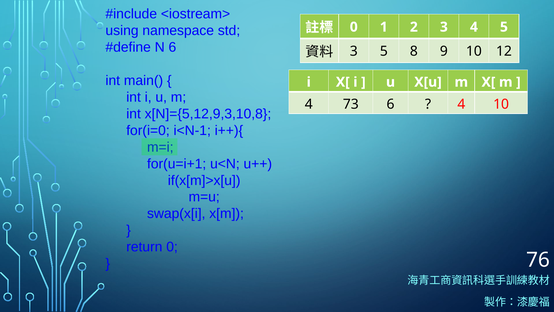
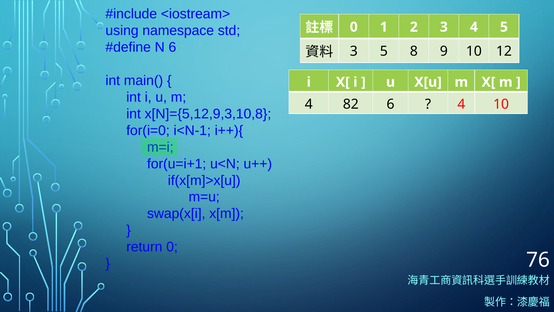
73: 73 -> 82 (351, 104)
